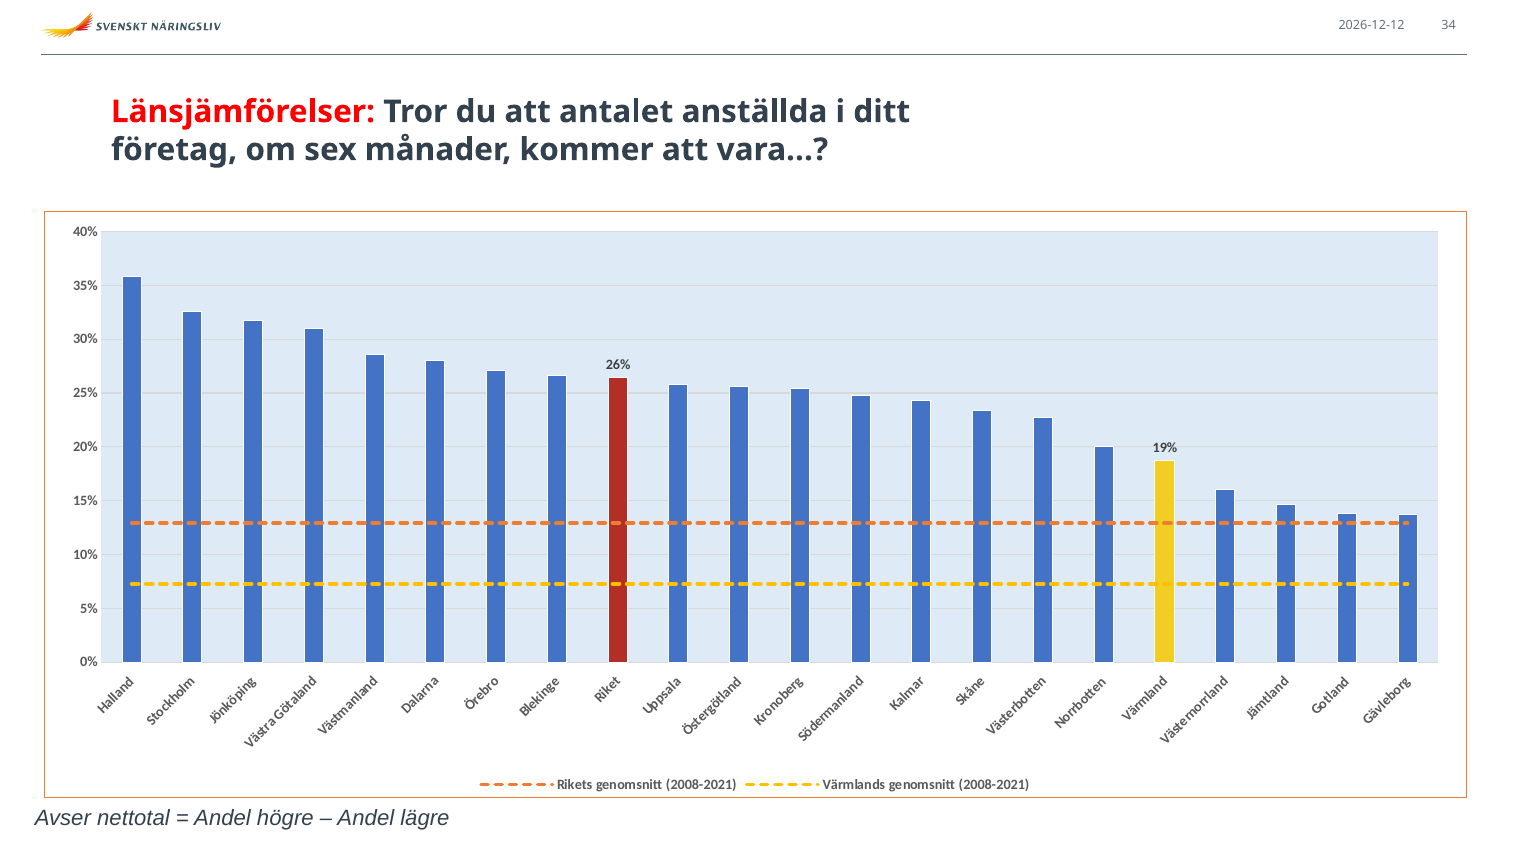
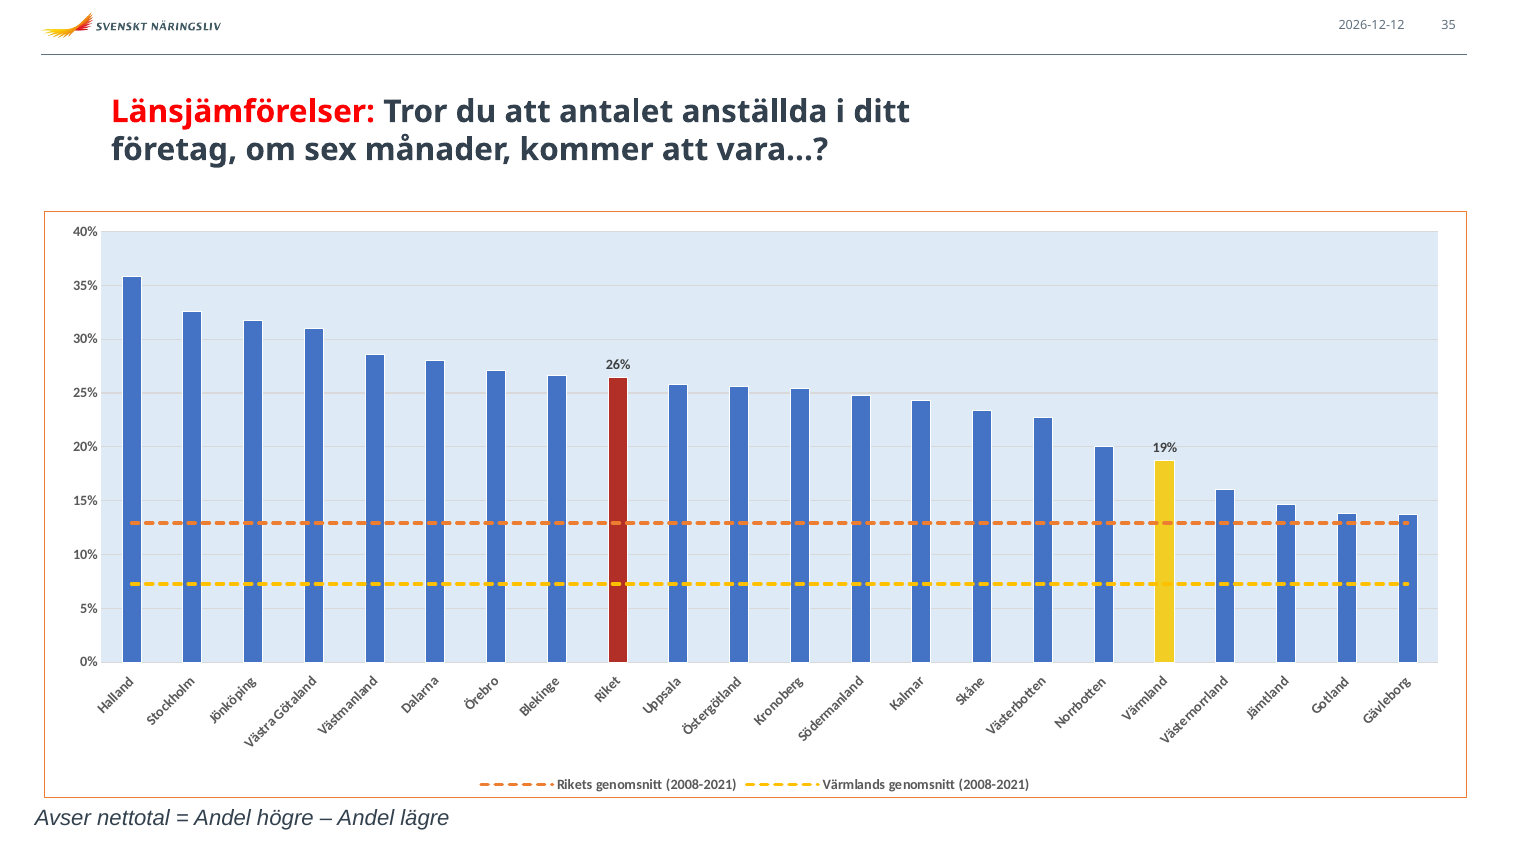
34: 34 -> 35 (1449, 26)
